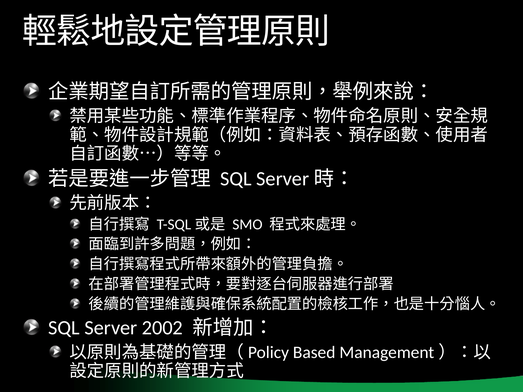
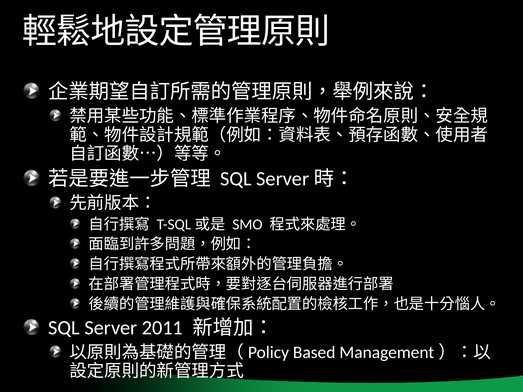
2002: 2002 -> 2011 (162, 328)
